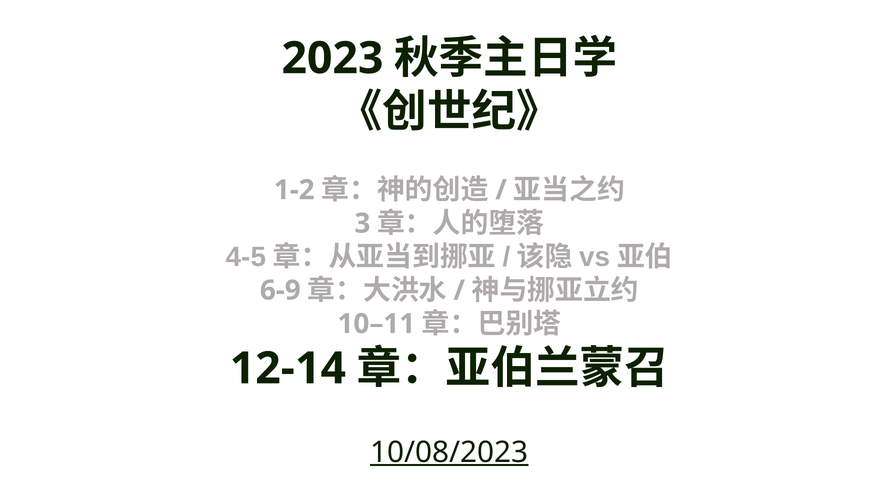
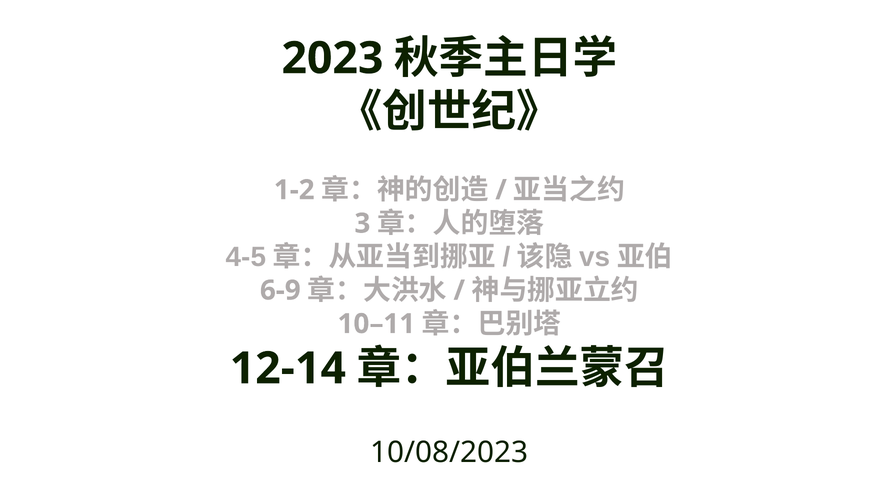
10/08/2023 underline: present -> none (449, 452)
